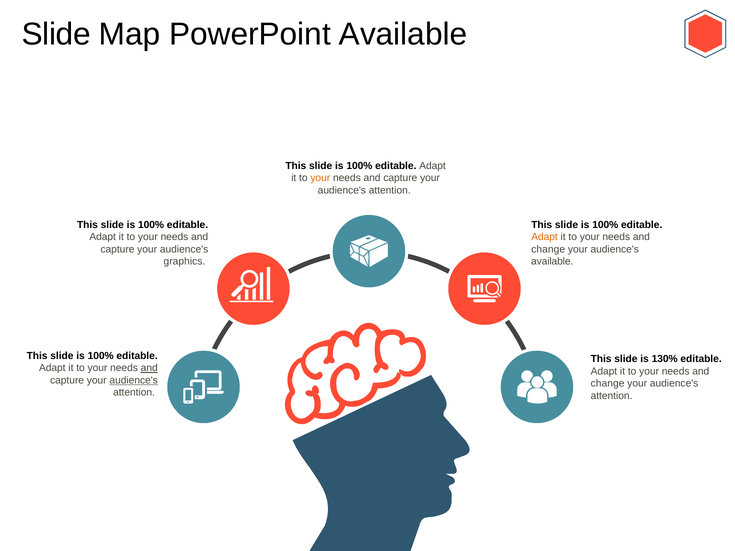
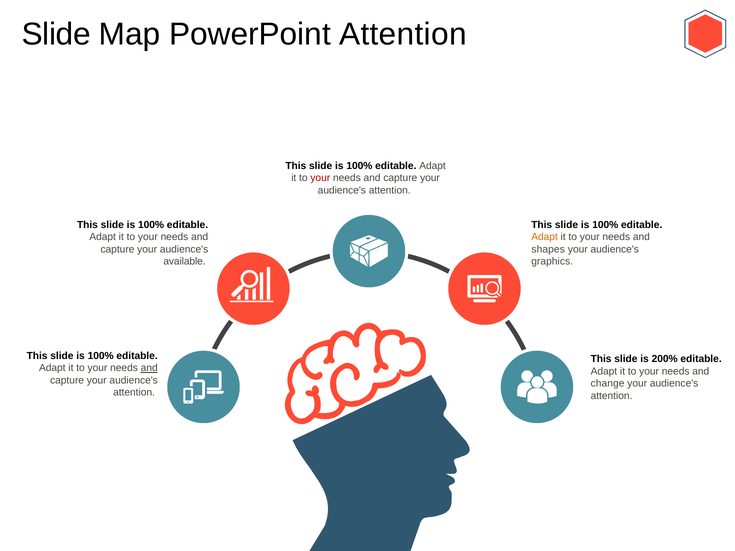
PowerPoint Available: Available -> Attention (403, 34)
your colour: orange -> red (320, 178)
change: change -> shapes (548, 249)
graphics: graphics -> available (185, 262)
available: available -> graphics (552, 262)
130%: 130% -> 200% (665, 359)
audience's underline: present -> none (134, 381)
